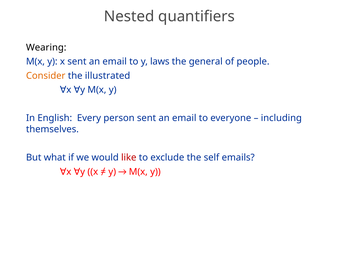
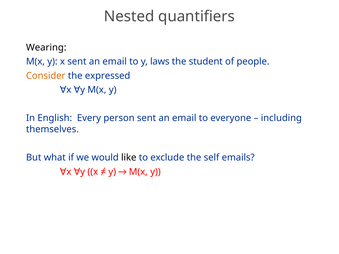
general: general -> student (206, 62)
illustrated: illustrated -> expressed (108, 76)
like colour: red -> black (129, 158)
